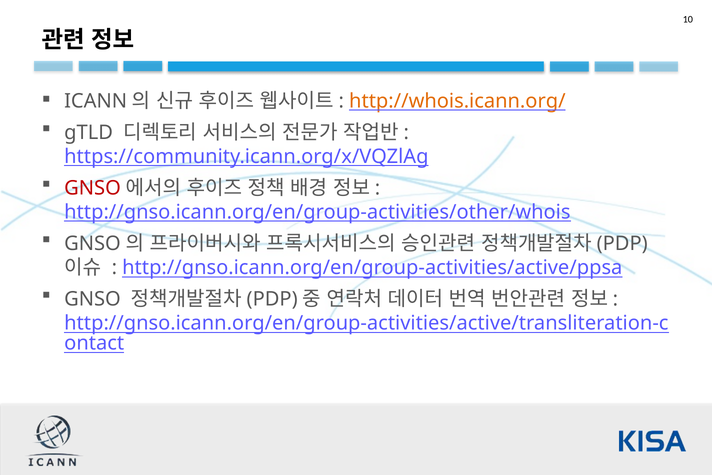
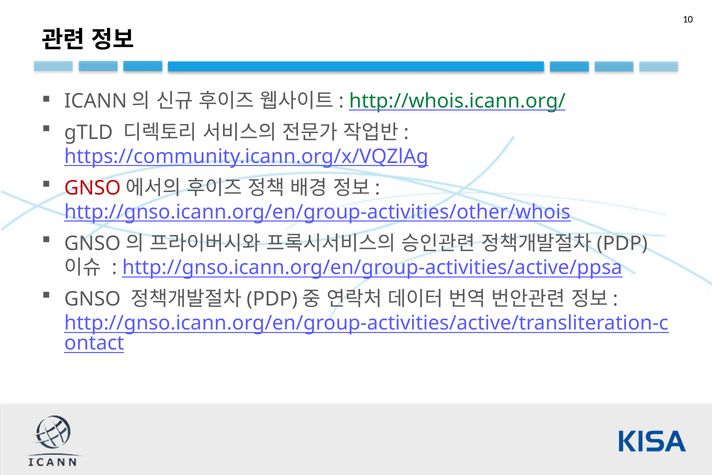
http://whois.icann.org/ colour: orange -> green (457, 101)
